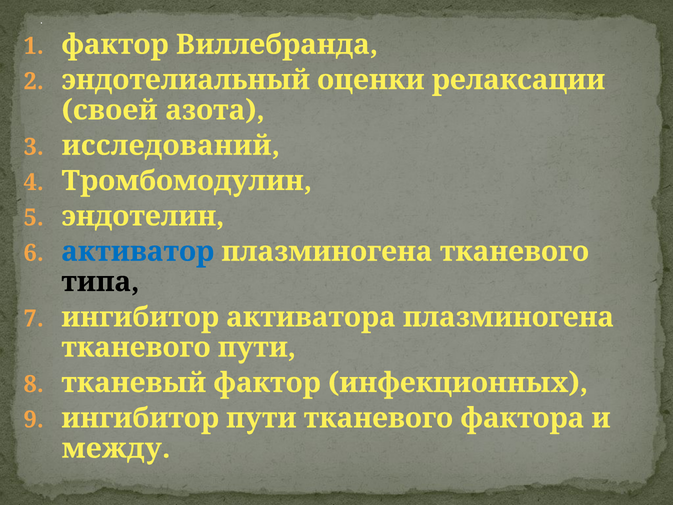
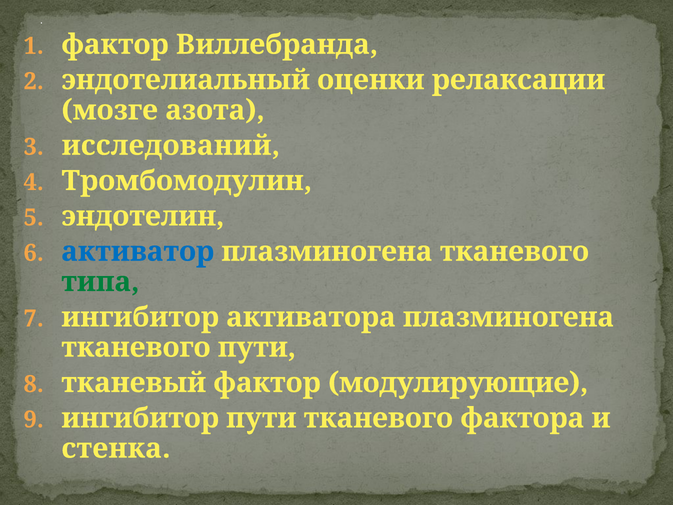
своей: своей -> мозге (110, 110)
типа colour: black -> green (100, 282)
инфекционных: инфекционных -> модулирующие (458, 383)
между: между -> стенка (116, 448)
